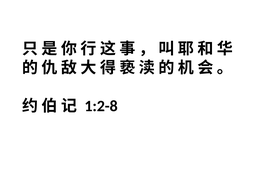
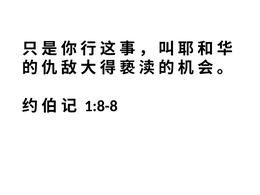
1:2-8: 1:2-8 -> 1:8-8 (101, 106)
